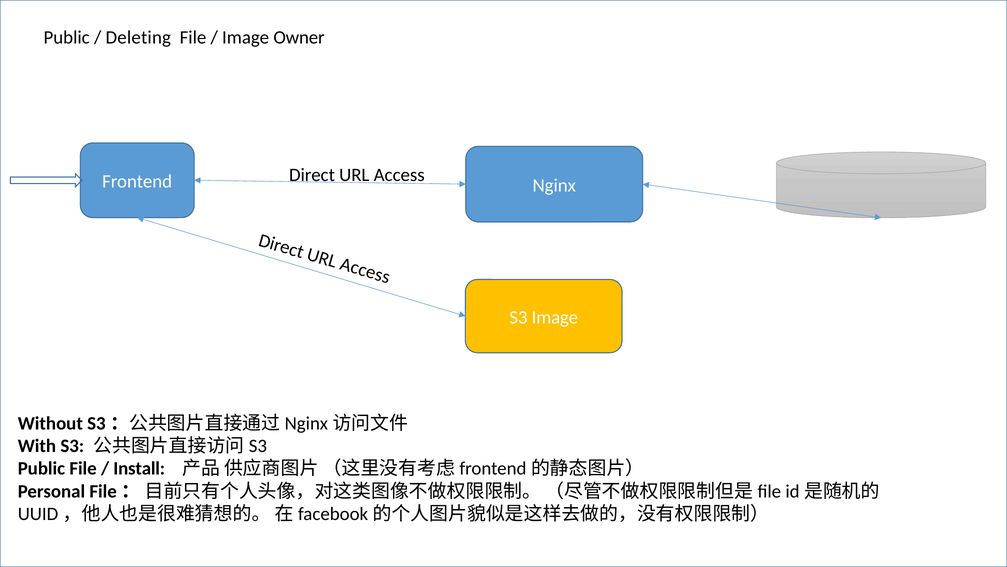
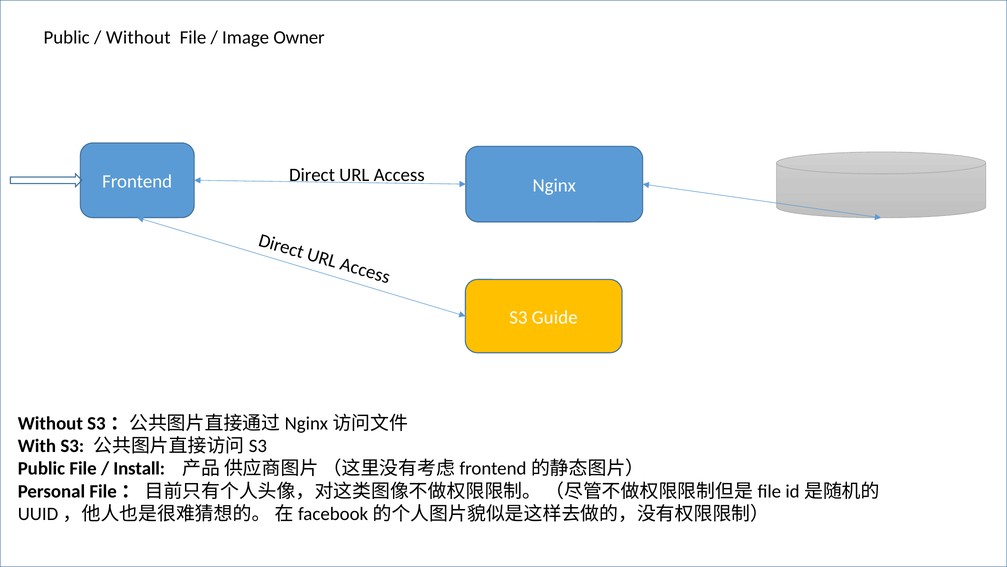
Deleting: Deleting -> Without (138, 37)
S3 Image: Image -> Guide (555, 317)
